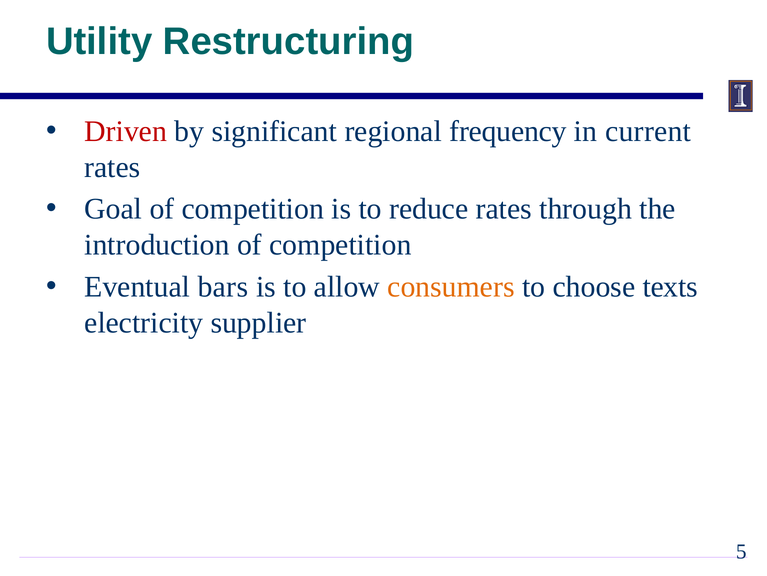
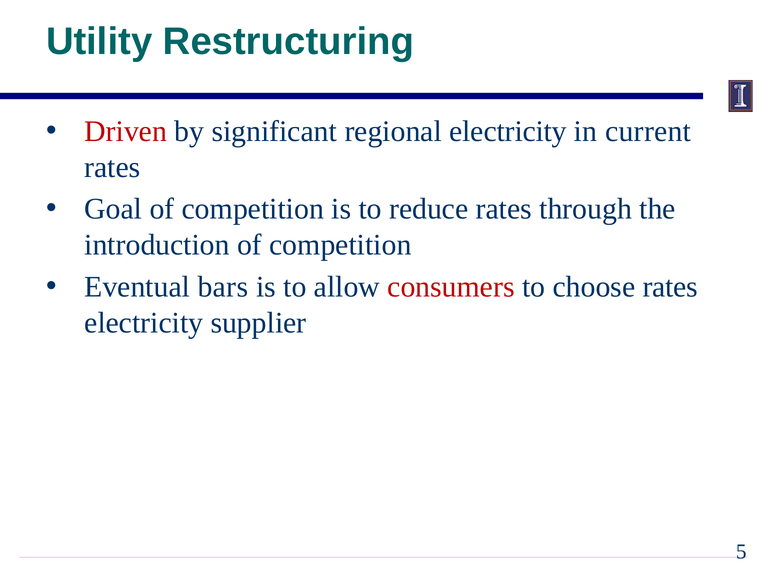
regional frequency: frequency -> electricity (508, 131)
consumers colour: orange -> red (451, 286)
choose texts: texts -> rates (670, 286)
